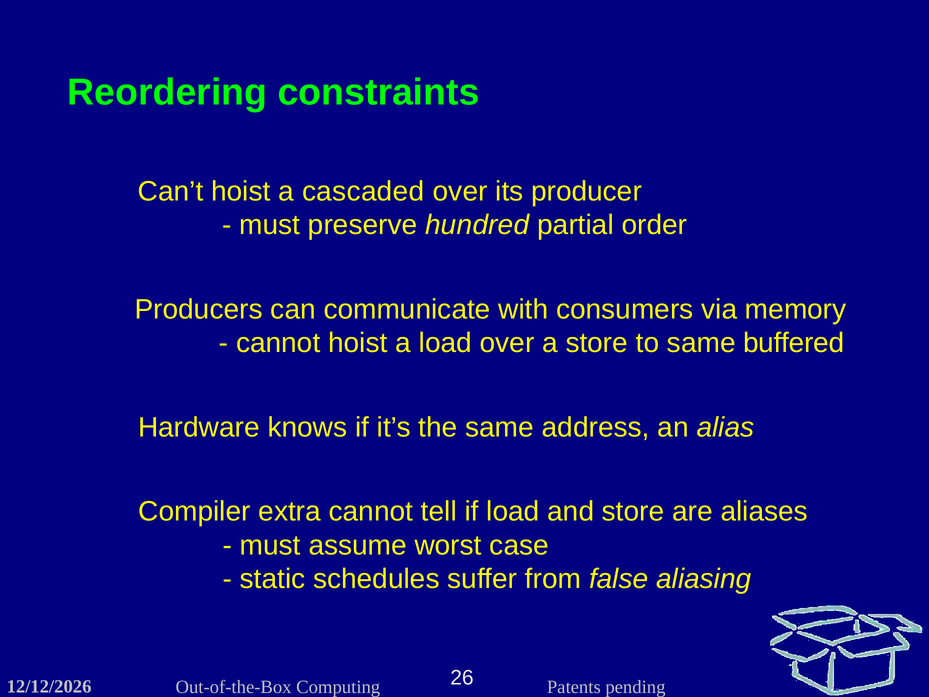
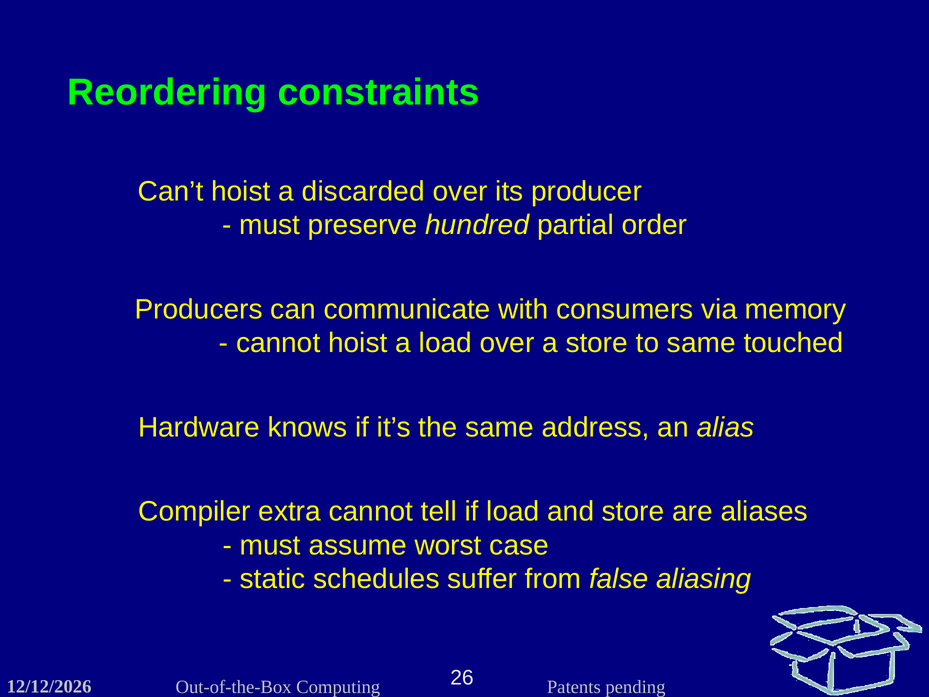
cascaded: cascaded -> discarded (363, 192)
buffered: buffered -> touched (793, 343)
